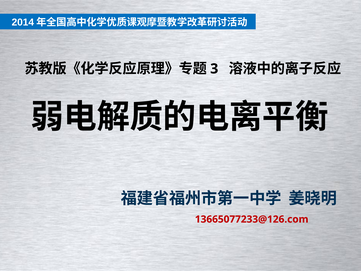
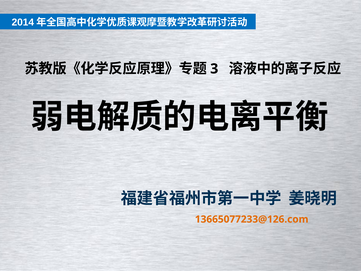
13665077233@126.com colour: red -> orange (252, 219)
